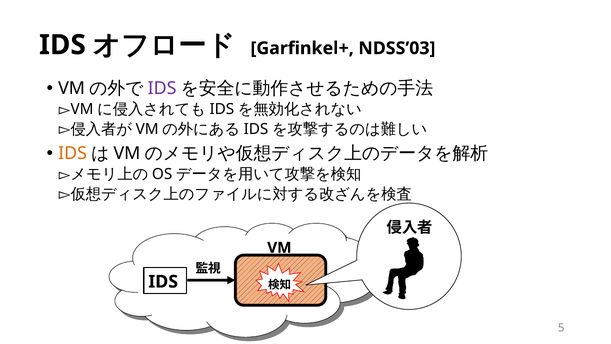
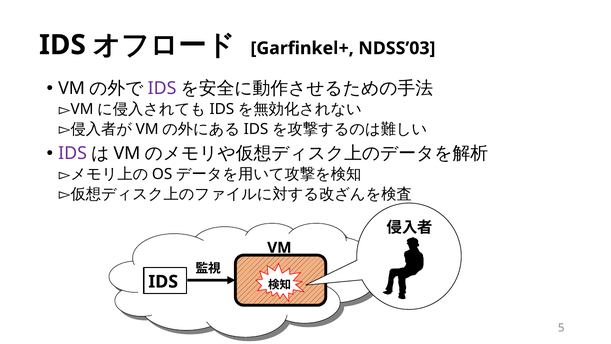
IDS colour: orange -> purple (73, 153)
